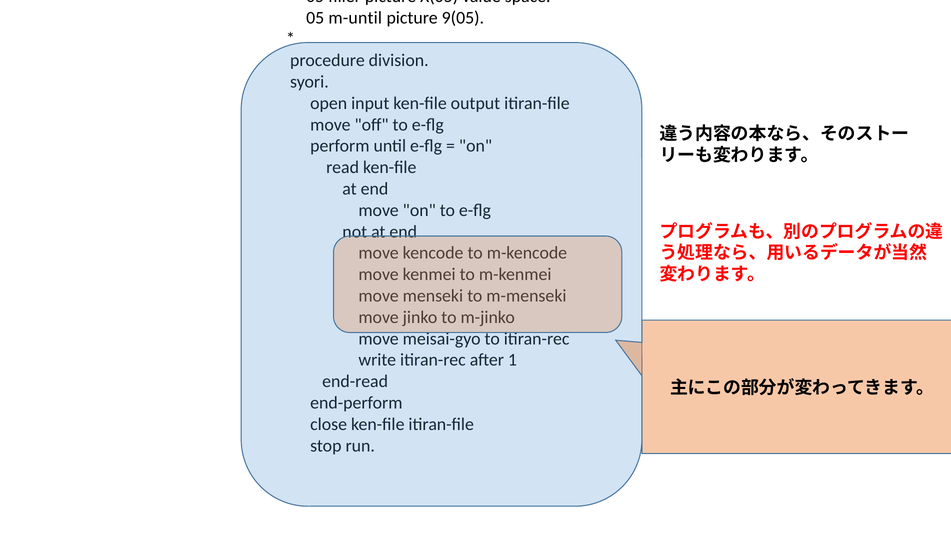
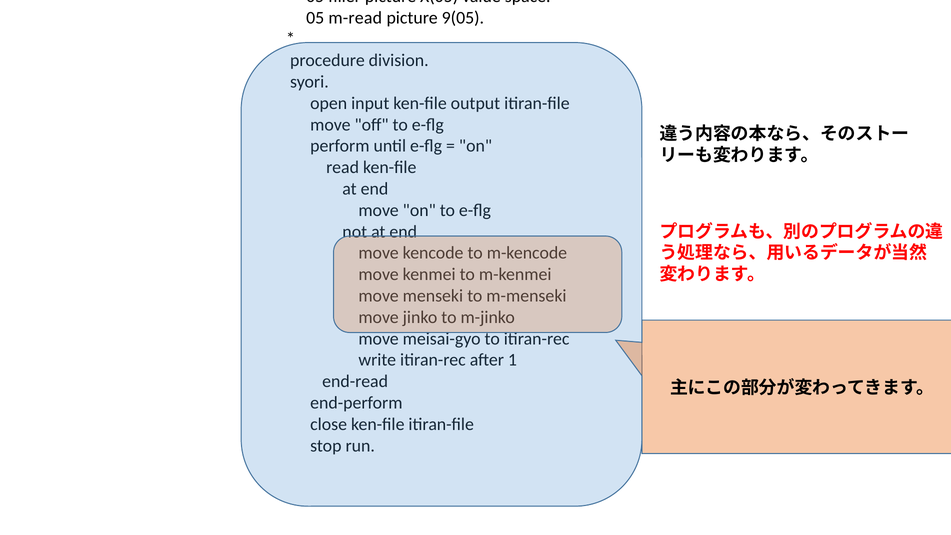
m-until: m-until -> m-read (355, 18)
